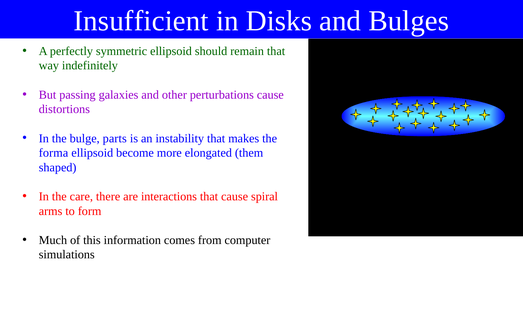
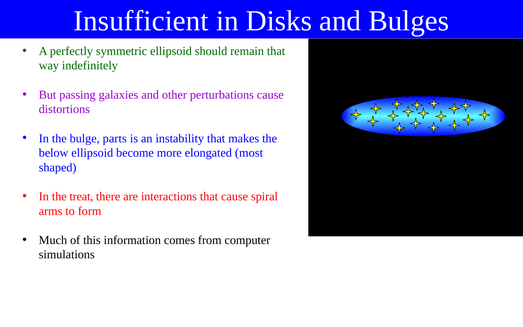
forma: forma -> below (54, 153)
them: them -> most (249, 153)
care: care -> treat (81, 196)
